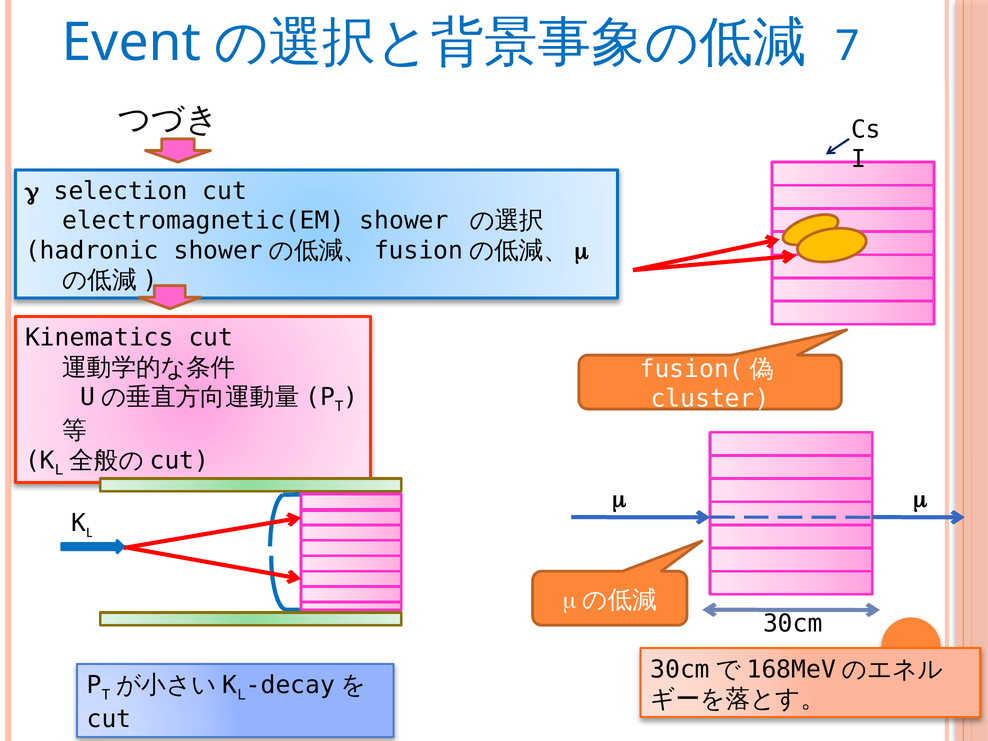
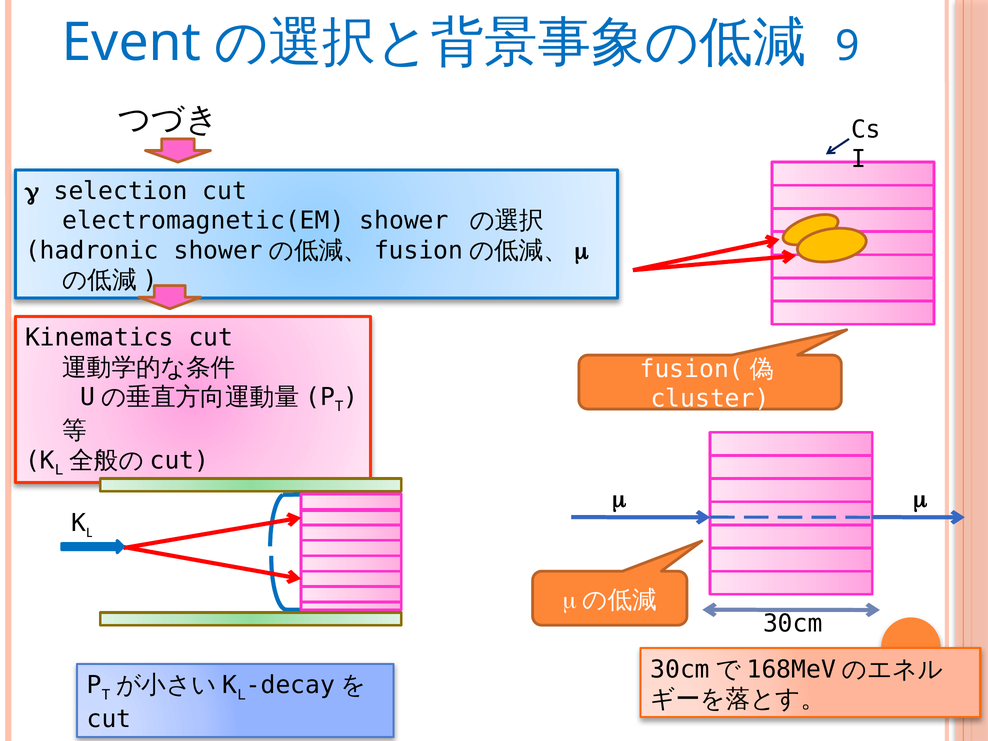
7: 7 -> 9 (848, 46)
